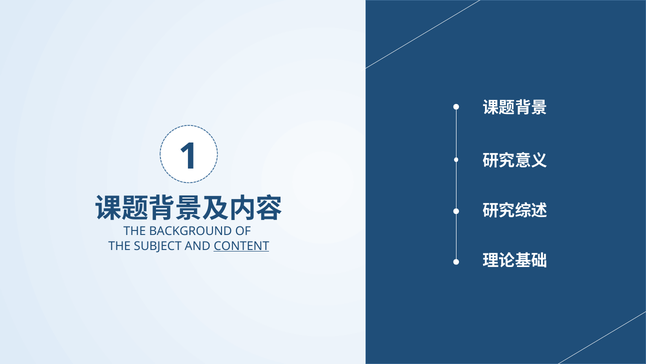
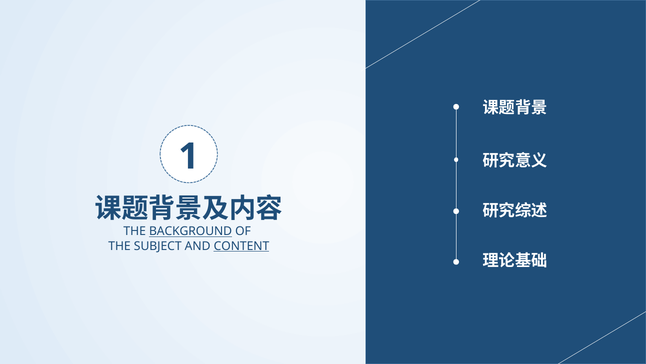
BACKGROUND underline: none -> present (191, 231)
